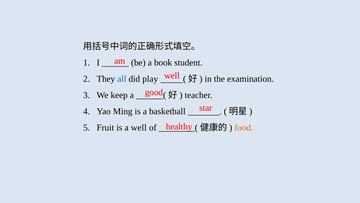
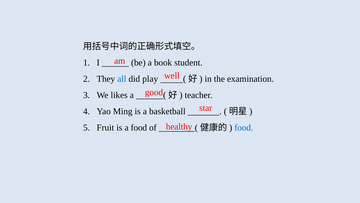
keep: keep -> likes (119, 95)
a well: well -> food (139, 127)
food colour: orange -> blue (244, 127)
